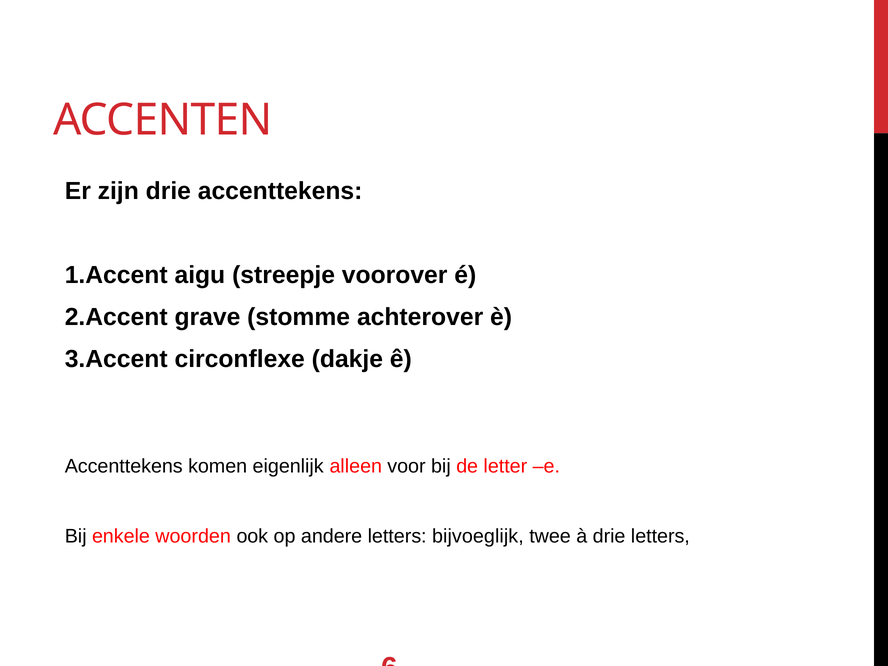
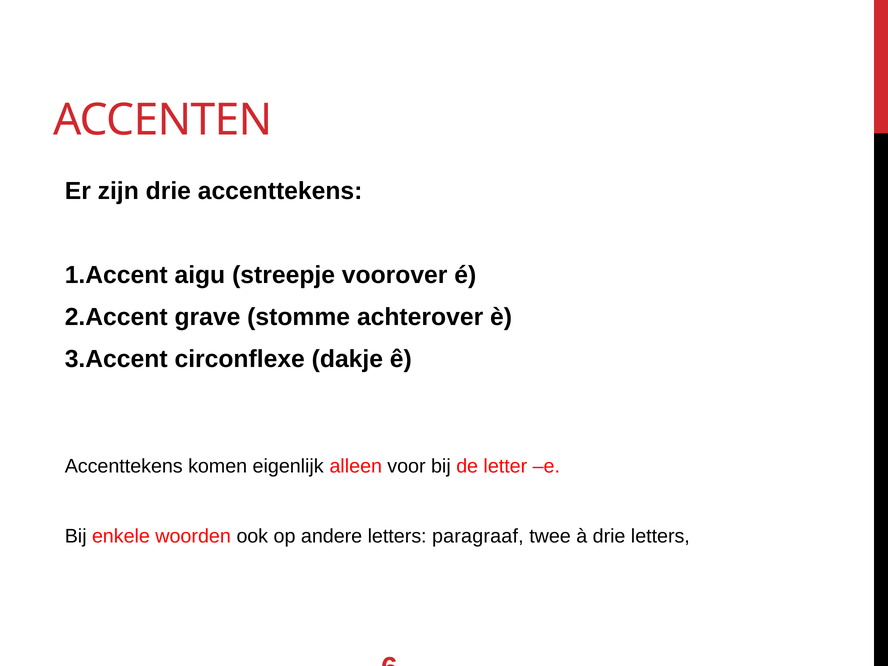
bijvoeglijk: bijvoeglijk -> paragraaf (478, 536)
